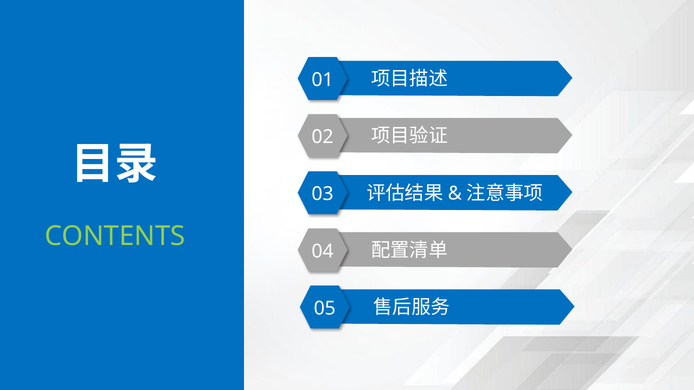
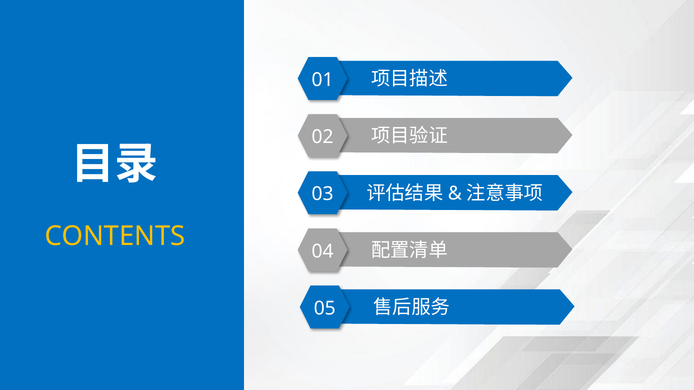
CONTENTS colour: light green -> yellow (115, 236)
